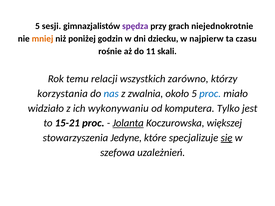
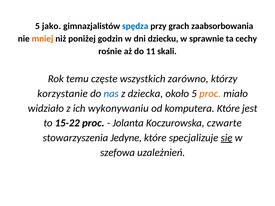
sesji: sesji -> jako (51, 26)
spędza colour: purple -> blue (135, 26)
niejednokrotnie: niejednokrotnie -> zaabsorbowania (222, 26)
najpierw: najpierw -> sprawnie (207, 39)
czasu: czasu -> cechy (246, 39)
relacji: relacji -> częste (104, 79)
korzystania: korzystania -> korzystanie (63, 94)
zwalnia: zwalnia -> dziecka (145, 94)
proc colour: blue -> orange (210, 94)
komputera Tylko: Tylko -> Które (228, 108)
15-21: 15-21 -> 15-22 (67, 123)
Jolanta underline: present -> none (128, 123)
większej: większej -> czwarte (224, 123)
